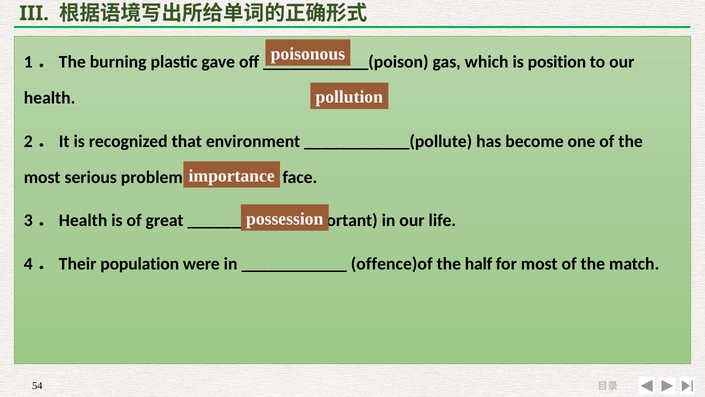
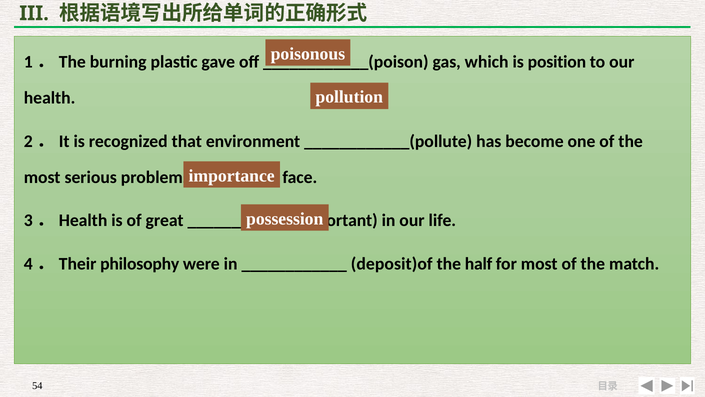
population: population -> philosophy (140, 264)
offence)of: offence)of -> deposit)of (392, 264)
